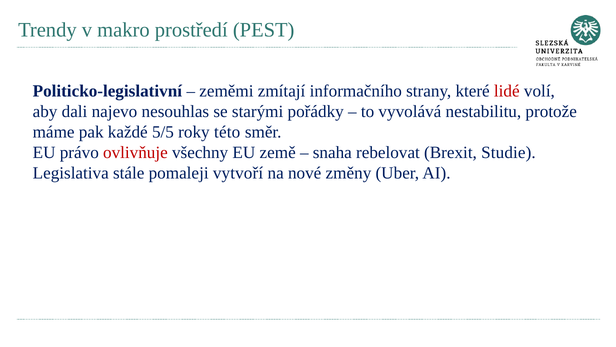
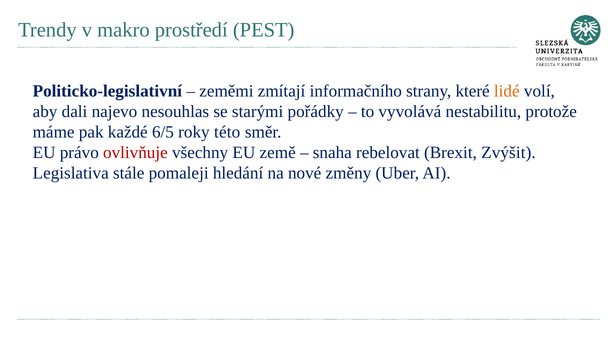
lidé colour: red -> orange (507, 91)
5/5: 5/5 -> 6/5 (163, 132)
Studie: Studie -> Zvýšit (508, 152)
vytvoří: vytvoří -> hledání (238, 173)
